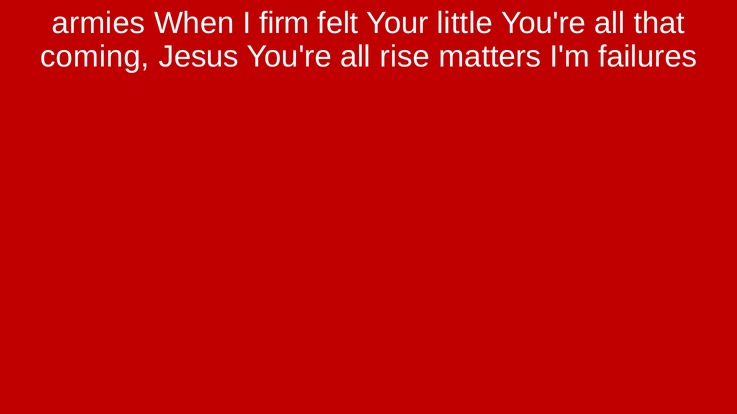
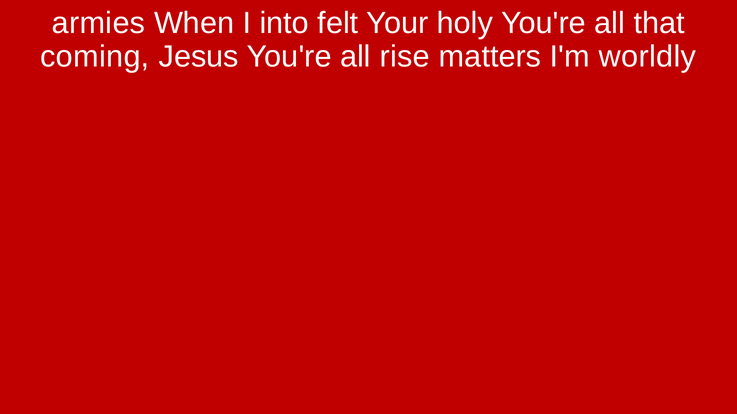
firm: firm -> into (284, 23)
little: little -> holy (465, 23)
failures: failures -> worldly (647, 57)
